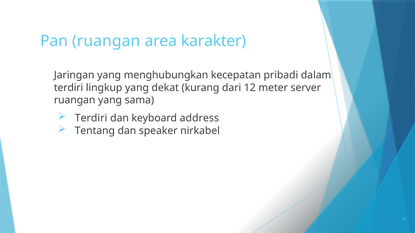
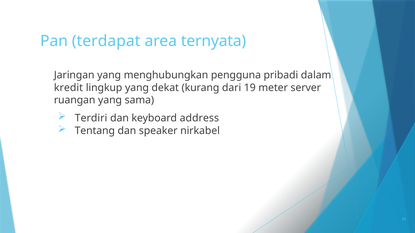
Pan ruangan: ruangan -> terdapat (106, 41)
karakter: karakter -> ternyata (214, 41)
kecepatan: kecepatan -> pengguna (236, 75)
terdiri: terdiri -> kredit (68, 88)
12: 12 -> 19 (250, 88)
